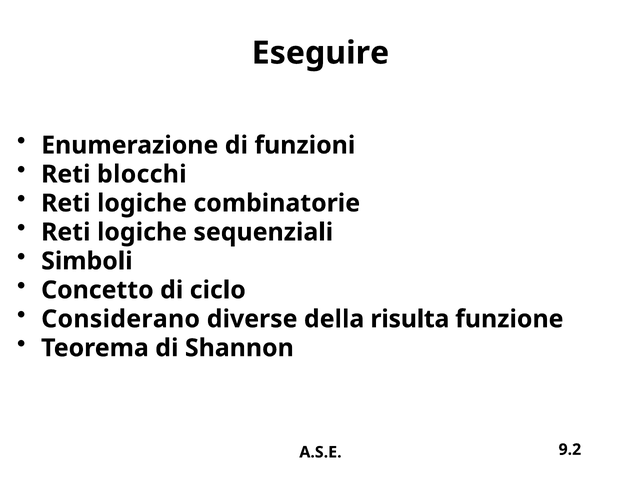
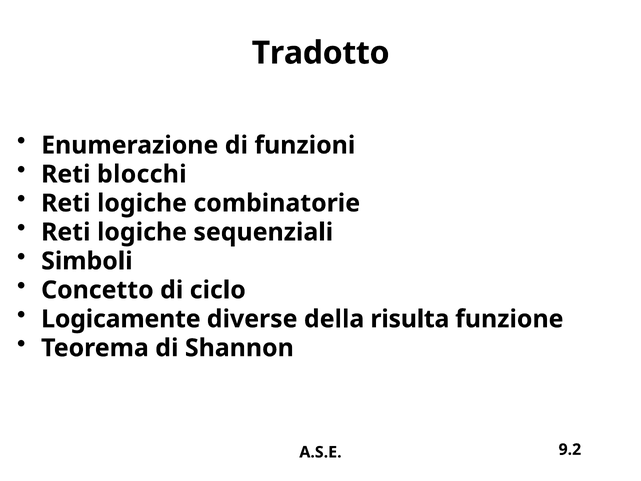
Eseguire: Eseguire -> Tradotto (321, 53)
Considerano: Considerano -> Logicamente (121, 319)
